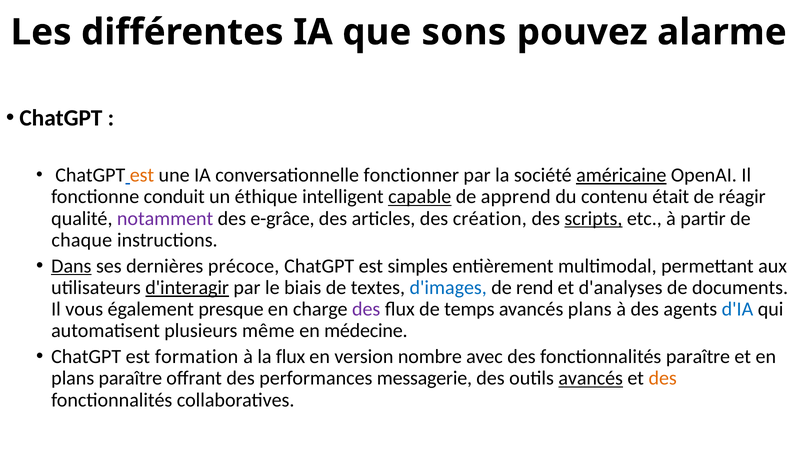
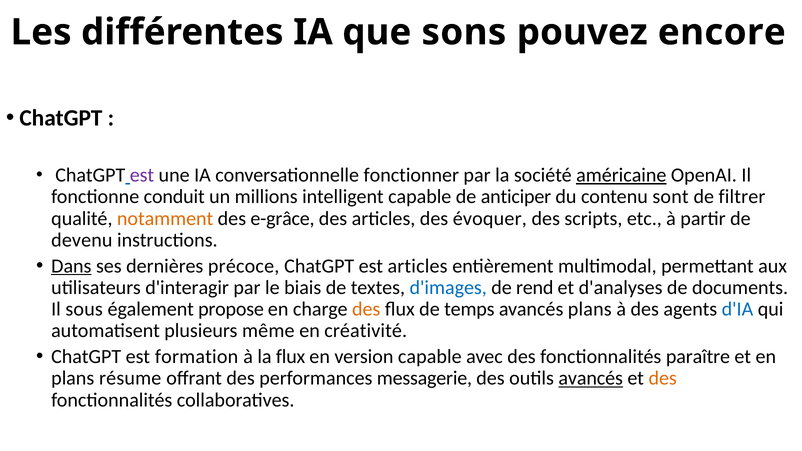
alarme: alarme -> encore (722, 32)
est colour: orange -> purple (142, 175)
éthique: éthique -> millions (266, 197)
capable underline: present -> none (420, 197)
apprend: apprend -> anticiper (516, 197)
était: était -> sont (671, 197)
réagir: réagir -> filtrer (742, 197)
notamment colour: purple -> orange (165, 219)
création: création -> évoquer (490, 219)
scripts underline: present -> none (593, 219)
chaque: chaque -> devenu (82, 240)
est simples: simples -> articles (418, 266)
d'interagir underline: present -> none (187, 288)
vous: vous -> sous (84, 309)
presque: presque -> propose (231, 309)
des colour: purple -> orange (366, 309)
médecine: médecine -> créativité (366, 331)
version nombre: nombre -> capable (430, 357)
plans paraître: paraître -> résume (130, 378)
